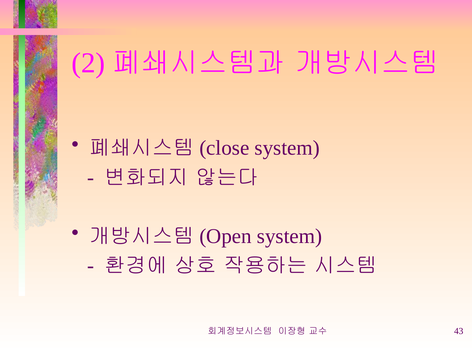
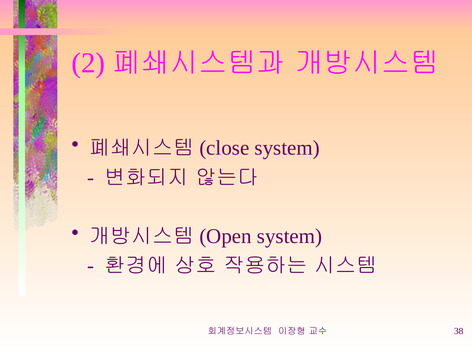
43: 43 -> 38 (459, 331)
